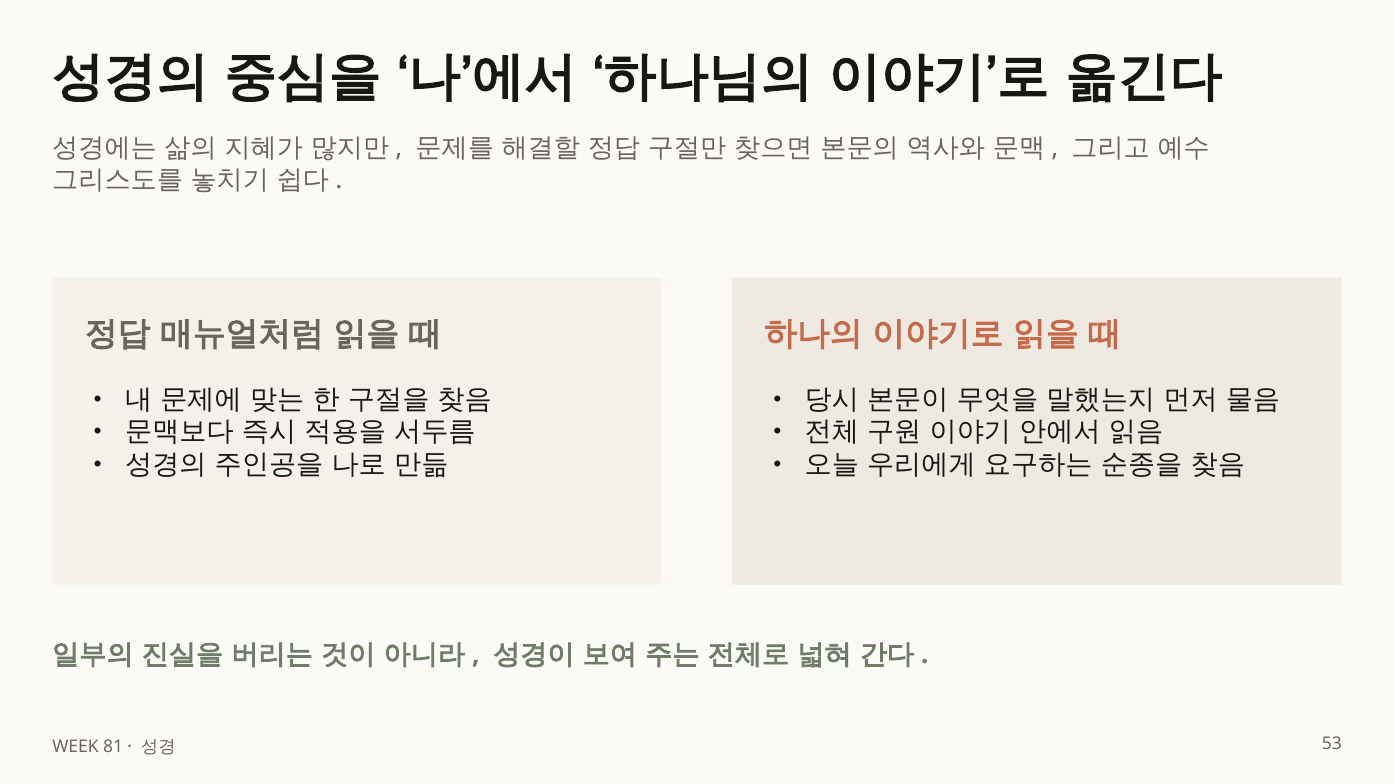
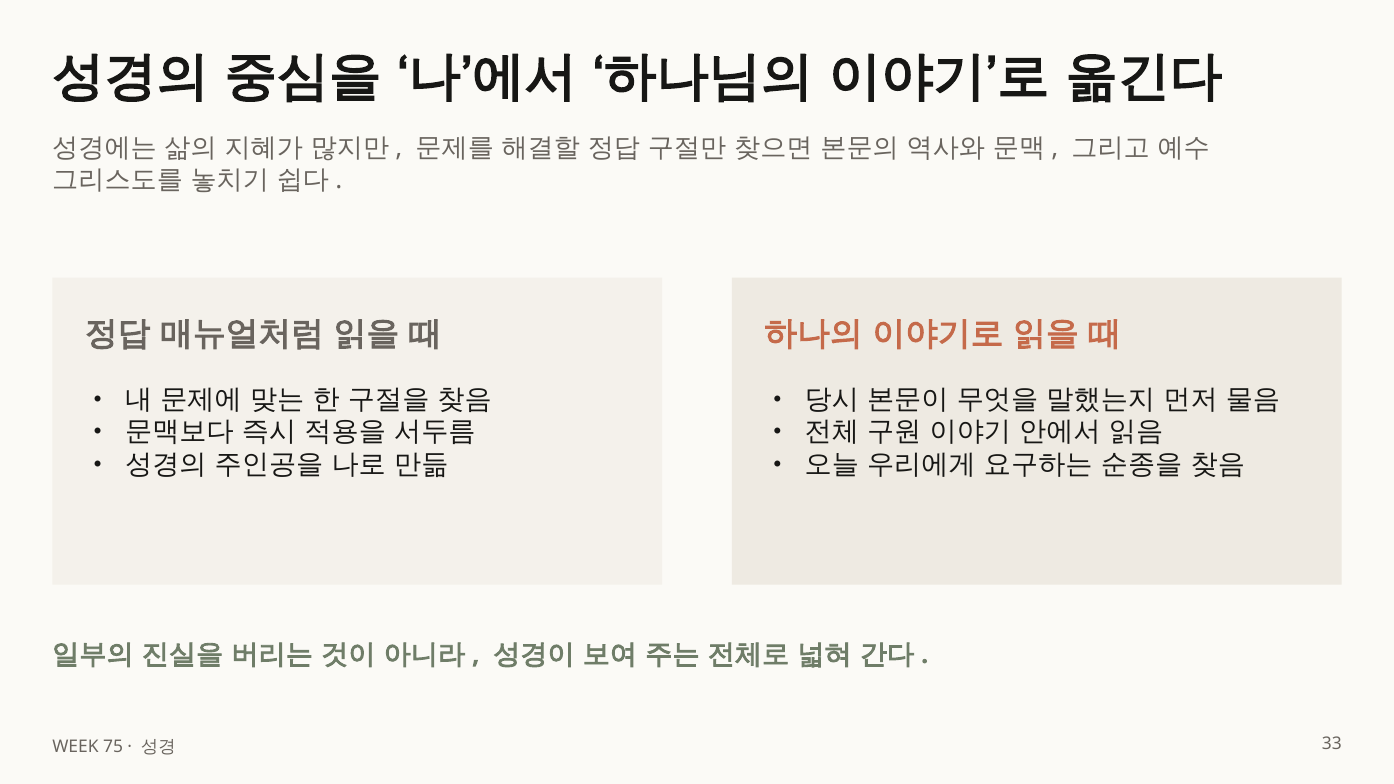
81: 81 -> 75 (113, 747)
53: 53 -> 33 (1332, 744)
